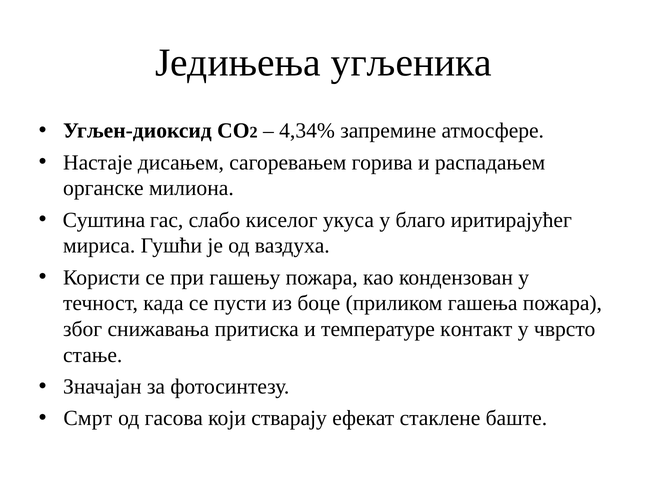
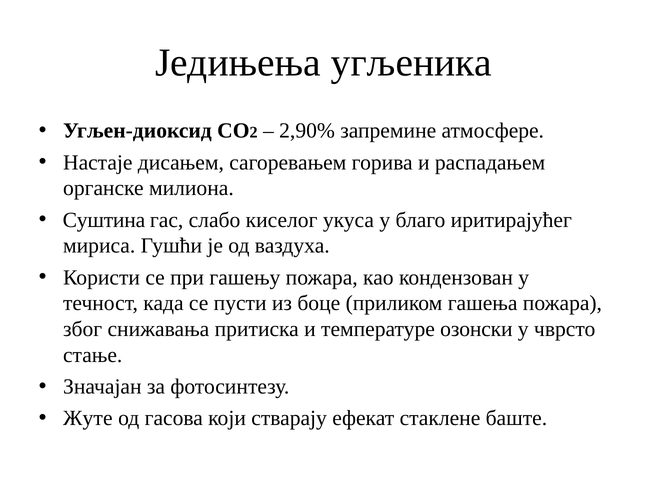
4,34%: 4,34% -> 2,90% (307, 131)
контакт: контакт -> озонски (476, 329)
Смрт: Смрт -> Жуте (88, 418)
